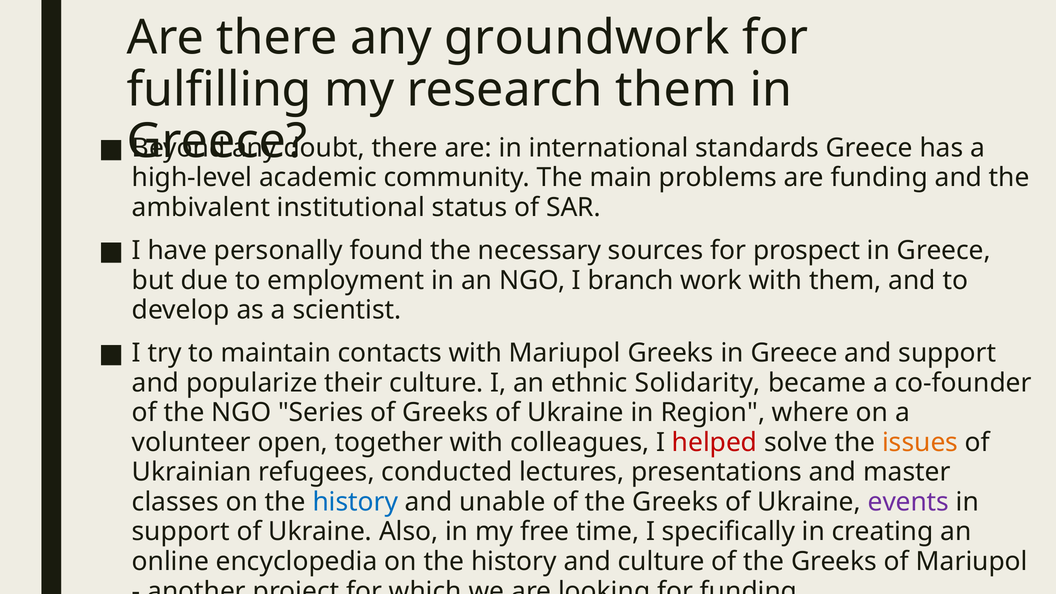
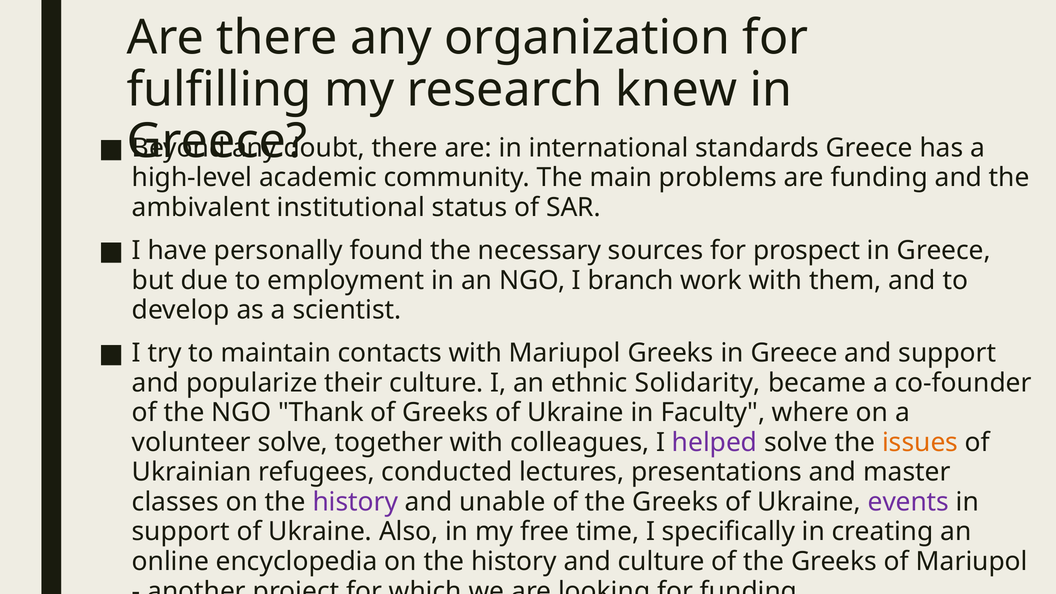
groundwork: groundwork -> organization (587, 38)
research them: them -> knew (676, 90)
Series: Series -> Thank (321, 413)
Region: Region -> Faculty (713, 413)
volunteer open: open -> solve (293, 442)
helped colour: red -> purple (715, 442)
history colour: blue -> purple (355, 502)
